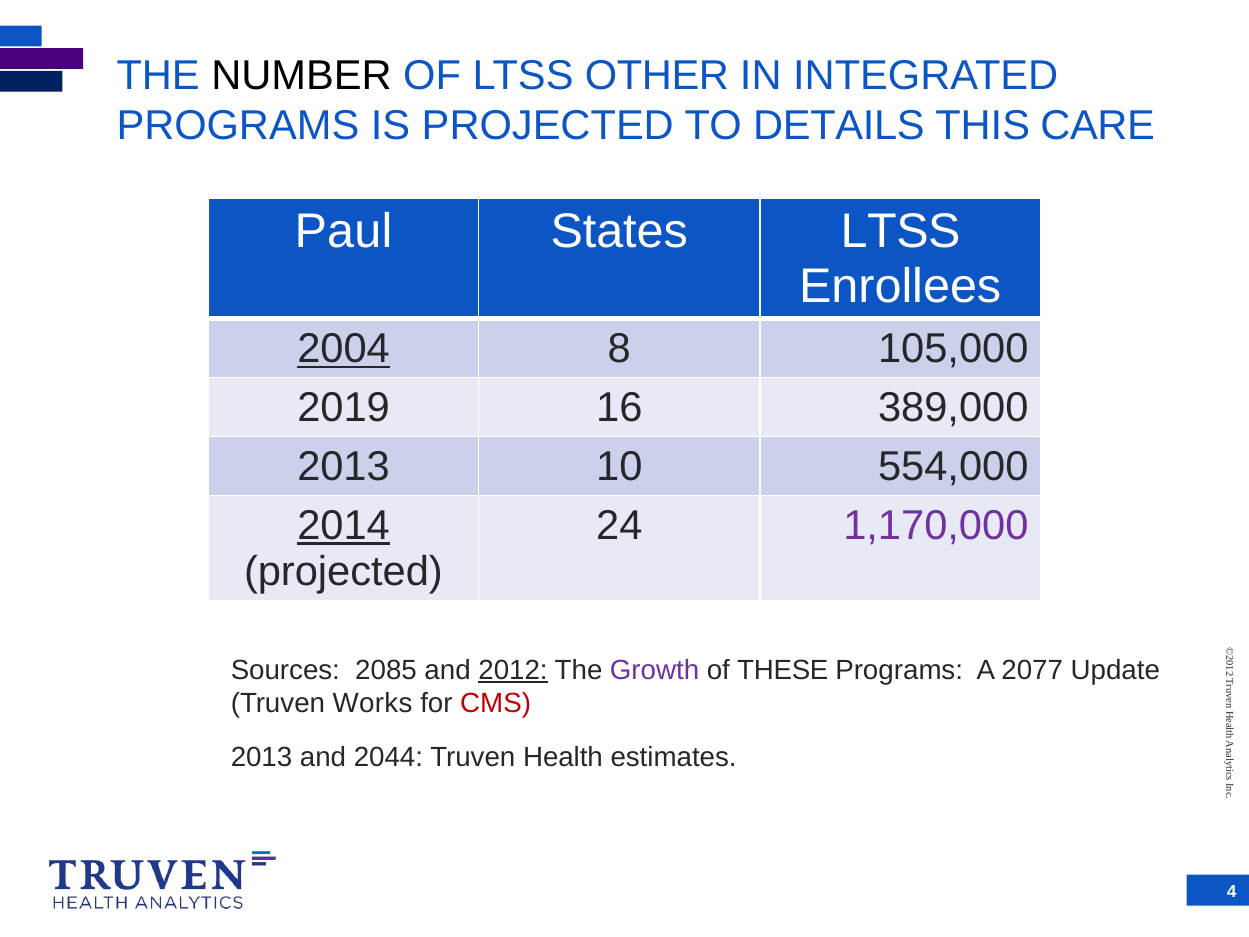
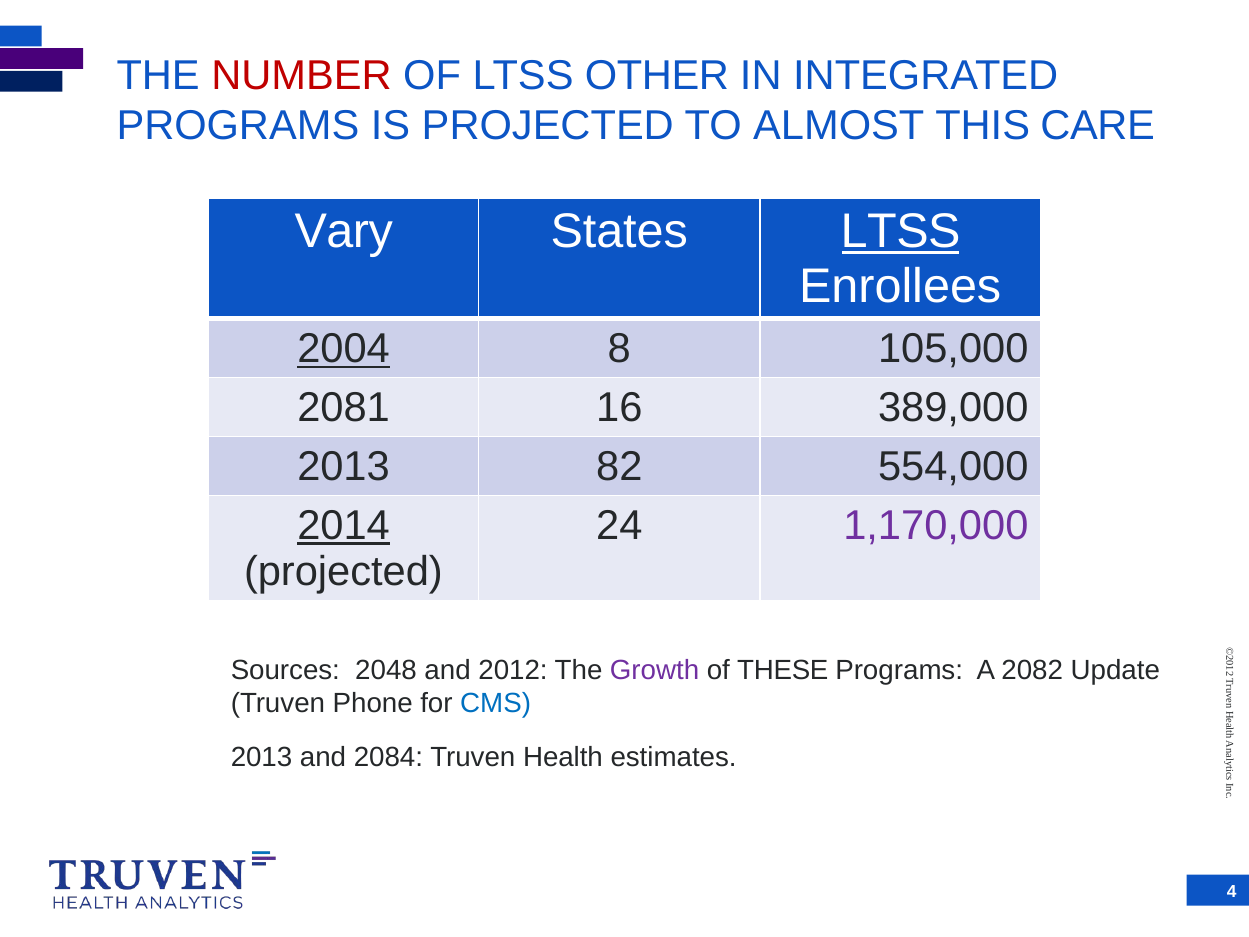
NUMBER colour: black -> red (301, 76)
DETAILS: DETAILS -> ALMOST (839, 126)
Paul: Paul -> Vary (344, 232)
LTSS underline: none -> present (901, 232)
2019: 2019 -> 2081 (344, 408)
10: 10 -> 82 (619, 467)
2085: 2085 -> 2048 (386, 670)
2012 underline: present -> none (513, 670)
2077: 2077 -> 2082 (1032, 670)
Works: Works -> Phone (373, 703)
CMS colour: red -> blue (496, 703)
2044: 2044 -> 2084 (388, 757)
